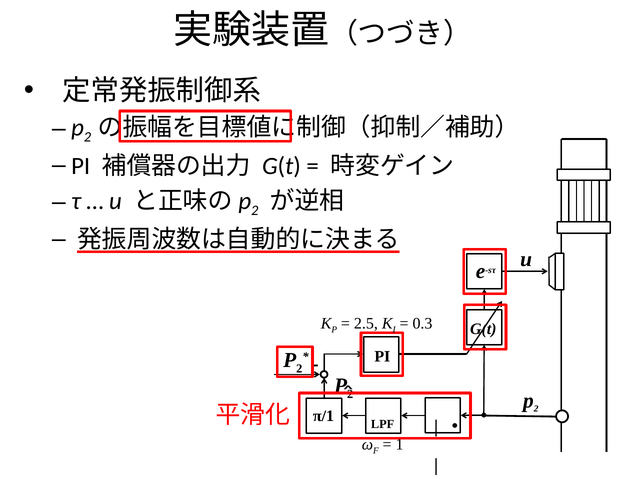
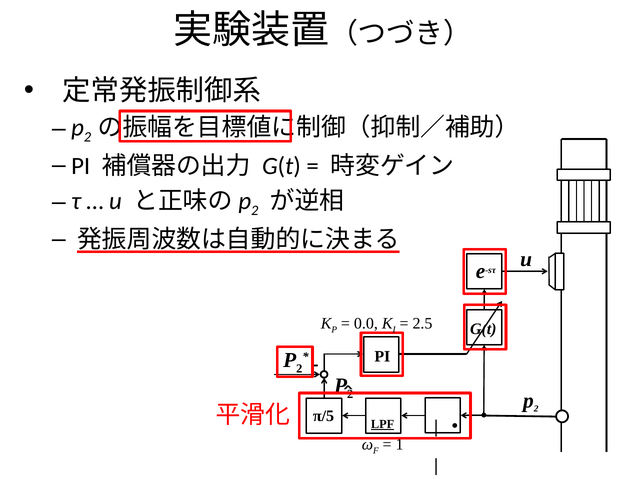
2.5: 2.5 -> 0.0 (366, 324)
0.3: 0.3 -> 2.5 (422, 324)
π/1: π/1 -> π/5 (324, 416)
LPF underline: none -> present (383, 424)
